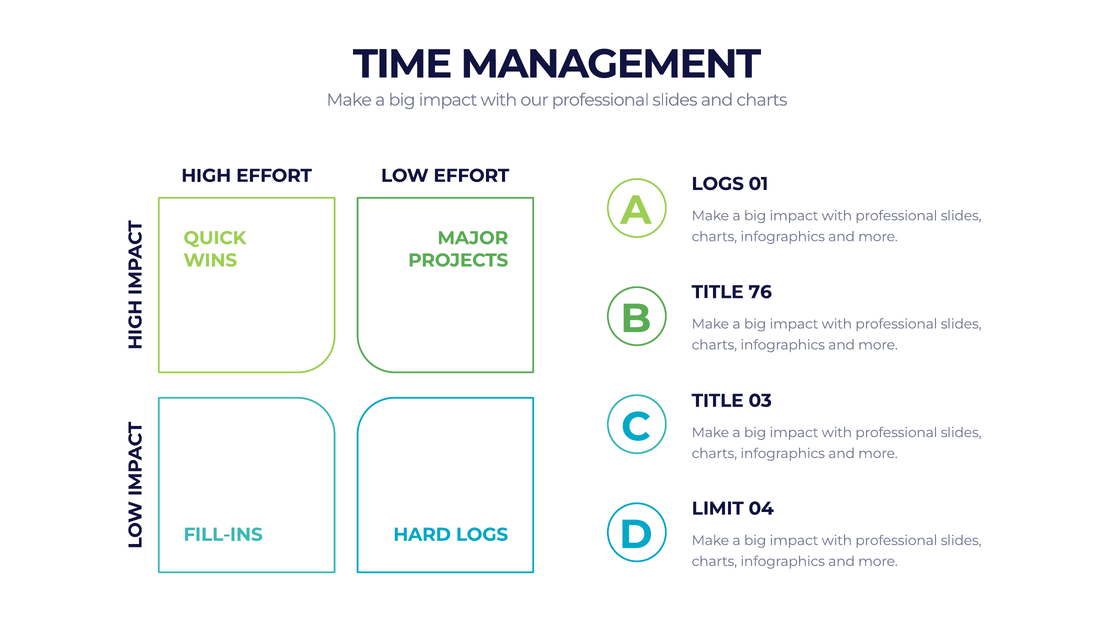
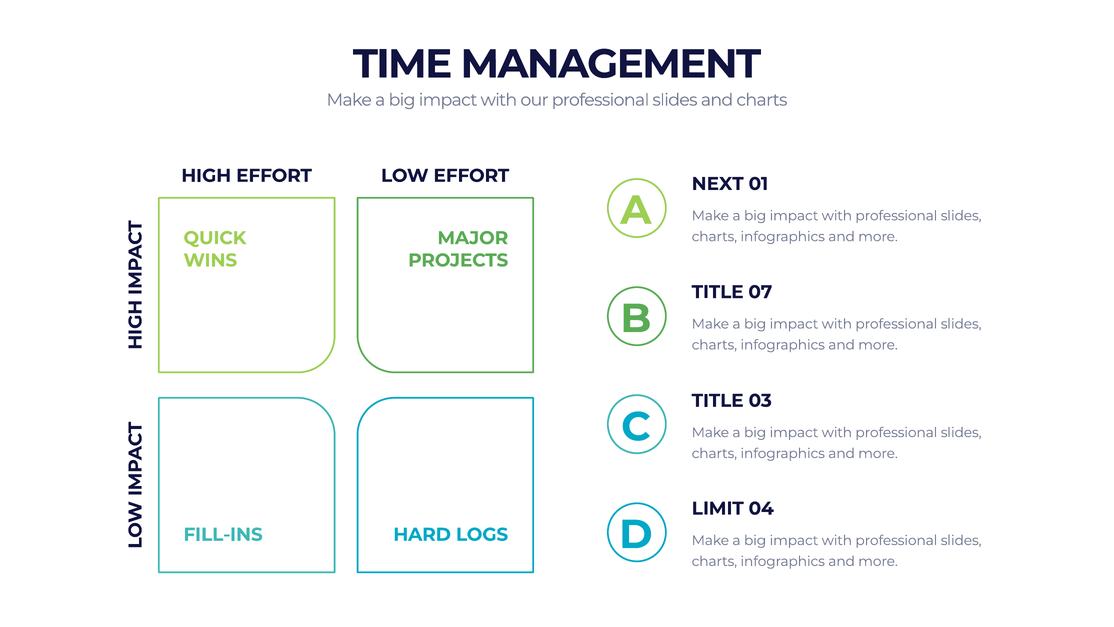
LOGS: LOGS -> NEXT (718, 184)
76: 76 -> 07 (760, 292)
